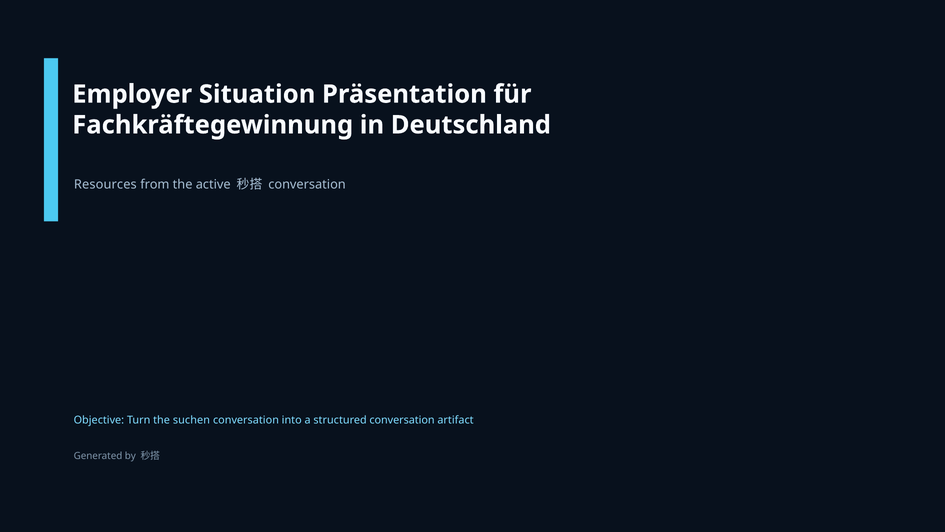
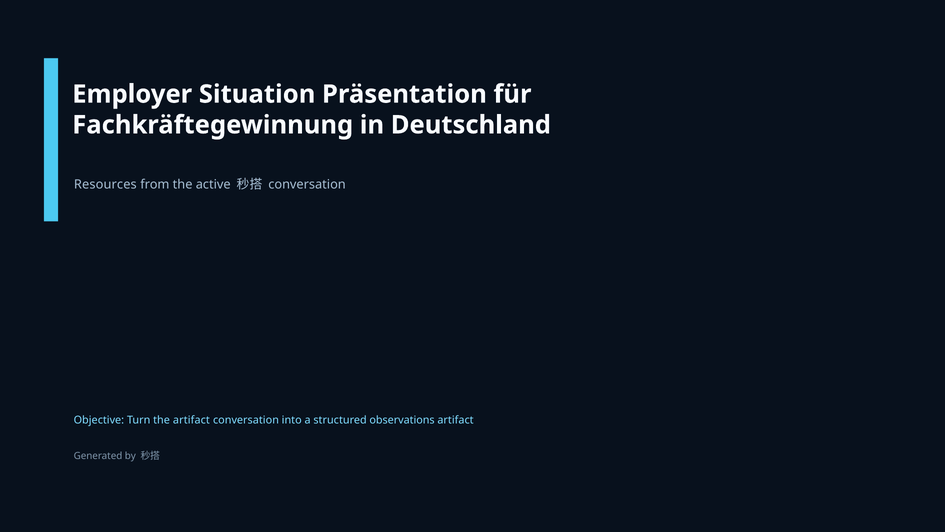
the suchen: suchen -> artifact (191, 420)
structured conversation: conversation -> observations (402, 420)
